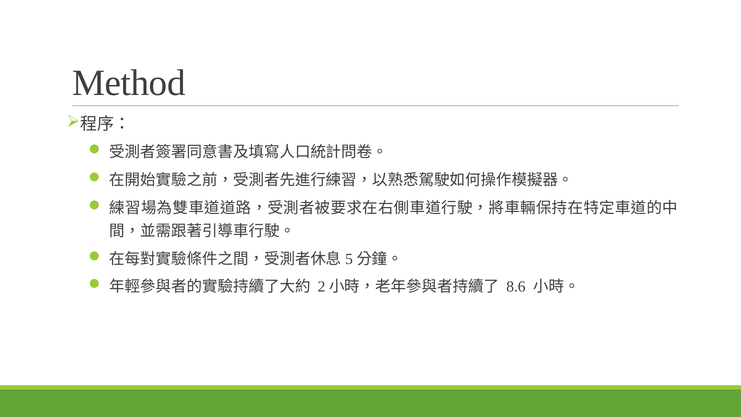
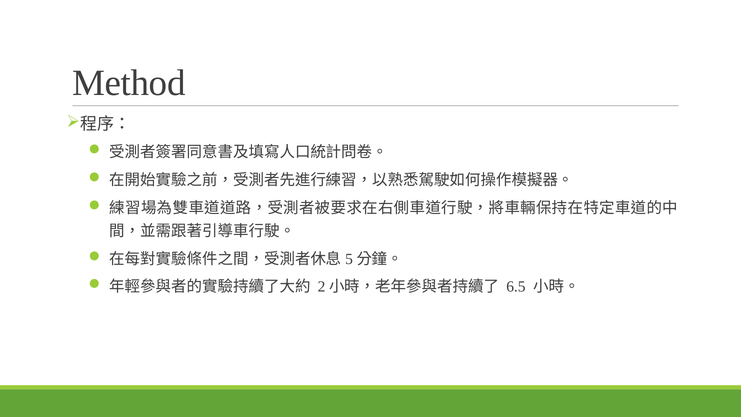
8.6: 8.6 -> 6.5 (516, 287)
